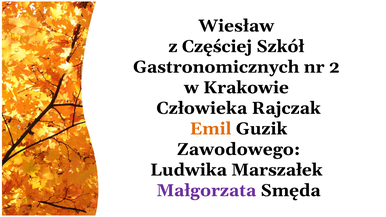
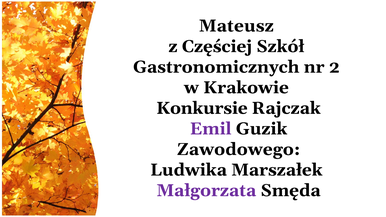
Wiesław: Wiesław -> Mateusz (236, 26)
Człowieka: Człowieka -> Konkursie (202, 108)
Emil colour: orange -> purple (211, 129)
